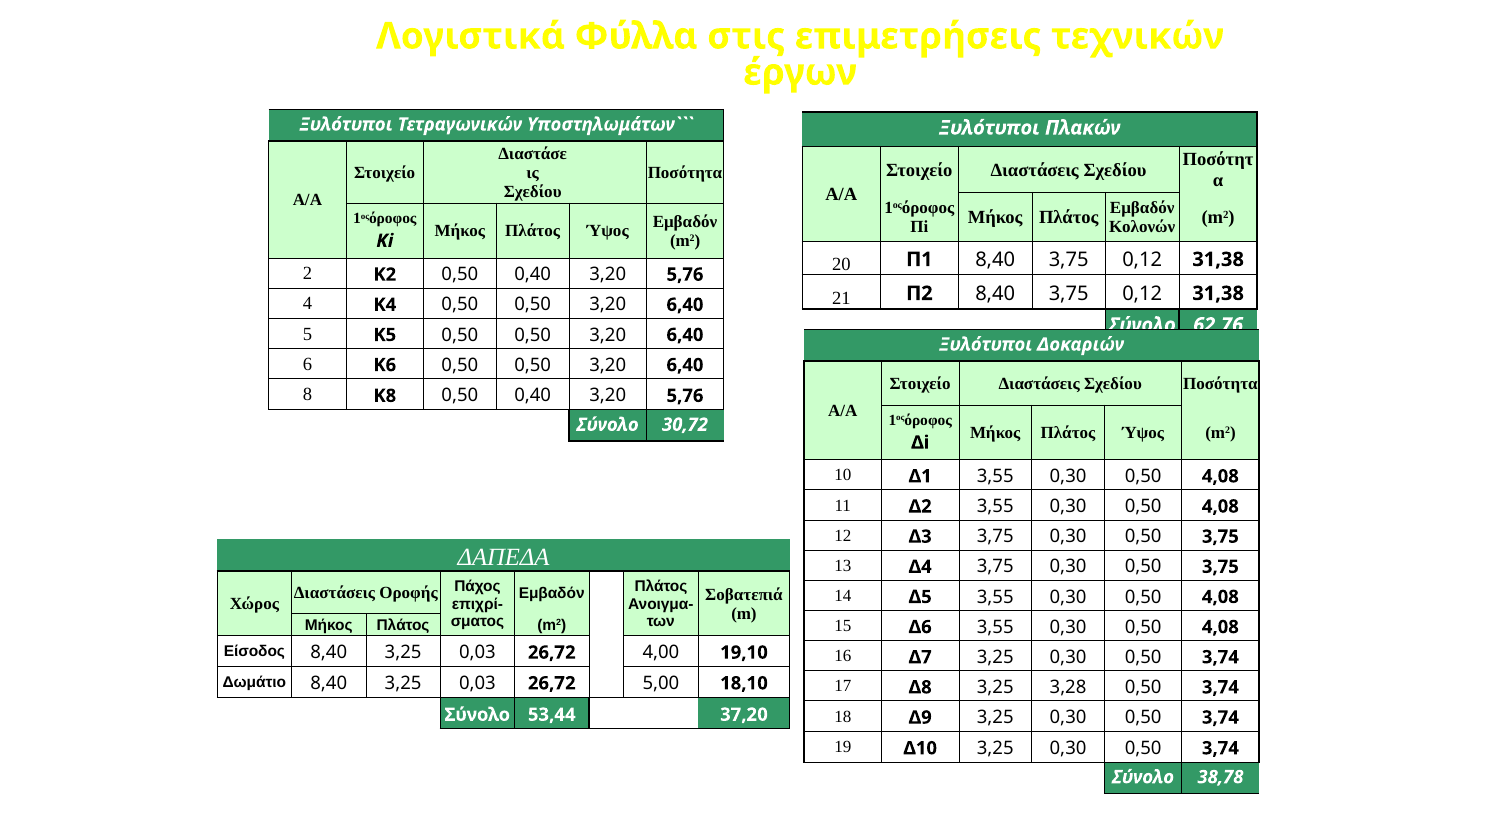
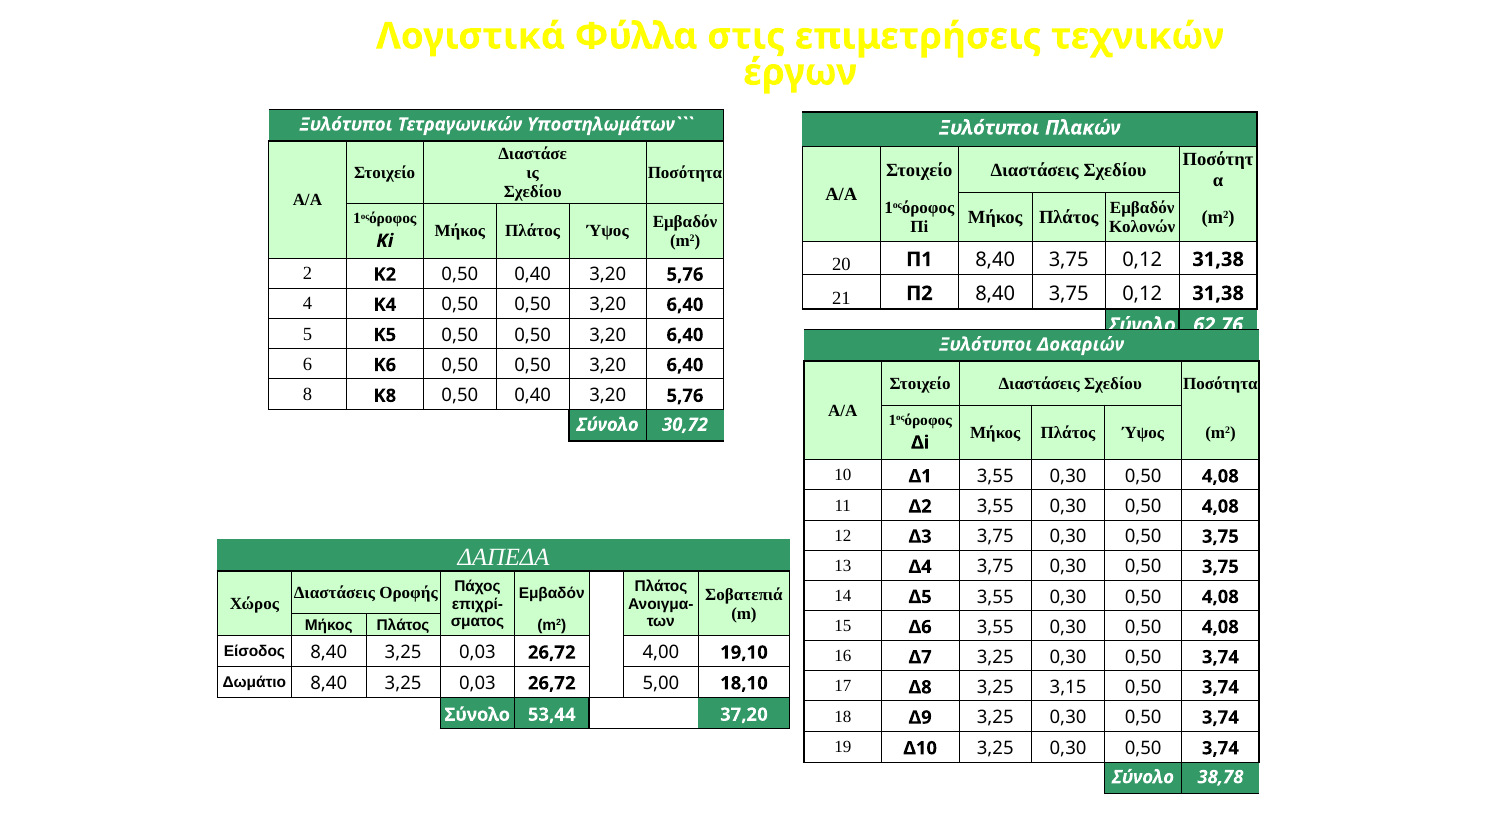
3,28: 3,28 -> 3,15 (1068, 687)
